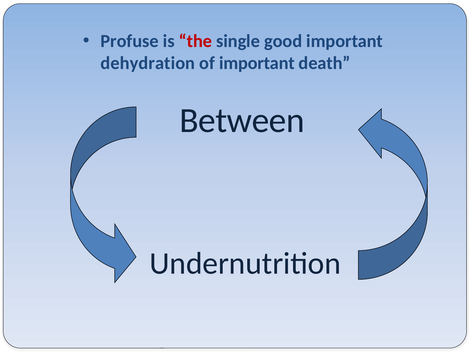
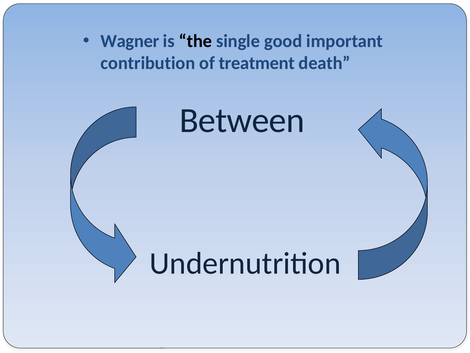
Profuse: Profuse -> Wagner (130, 41)
the colour: red -> black (195, 41)
dehydration: dehydration -> contribution (148, 63)
of important: important -> treatment (257, 63)
